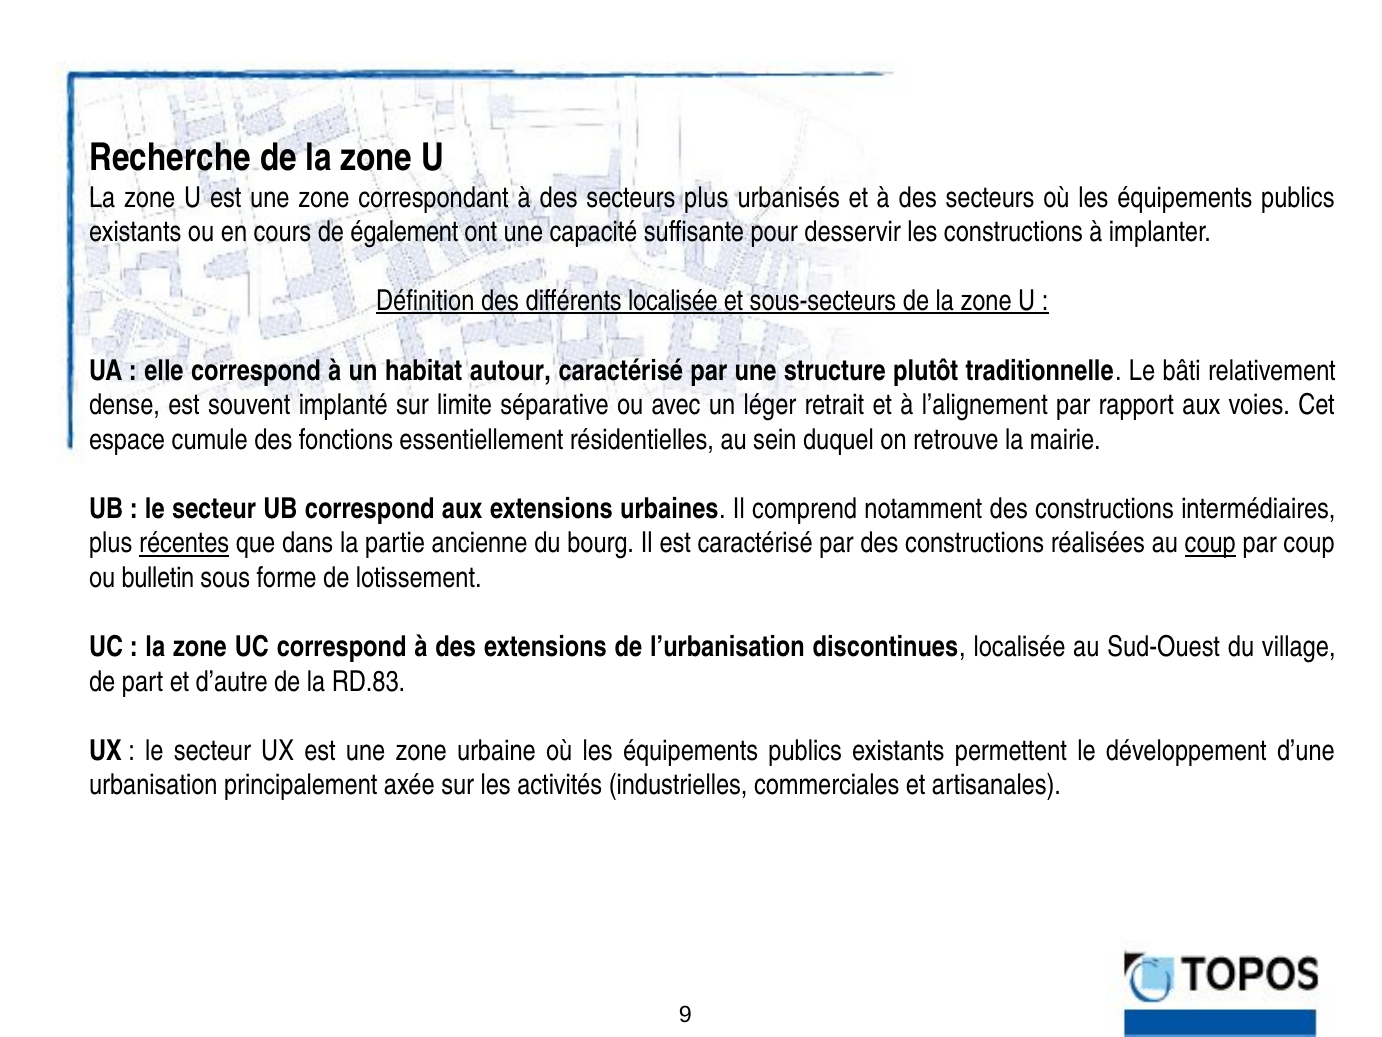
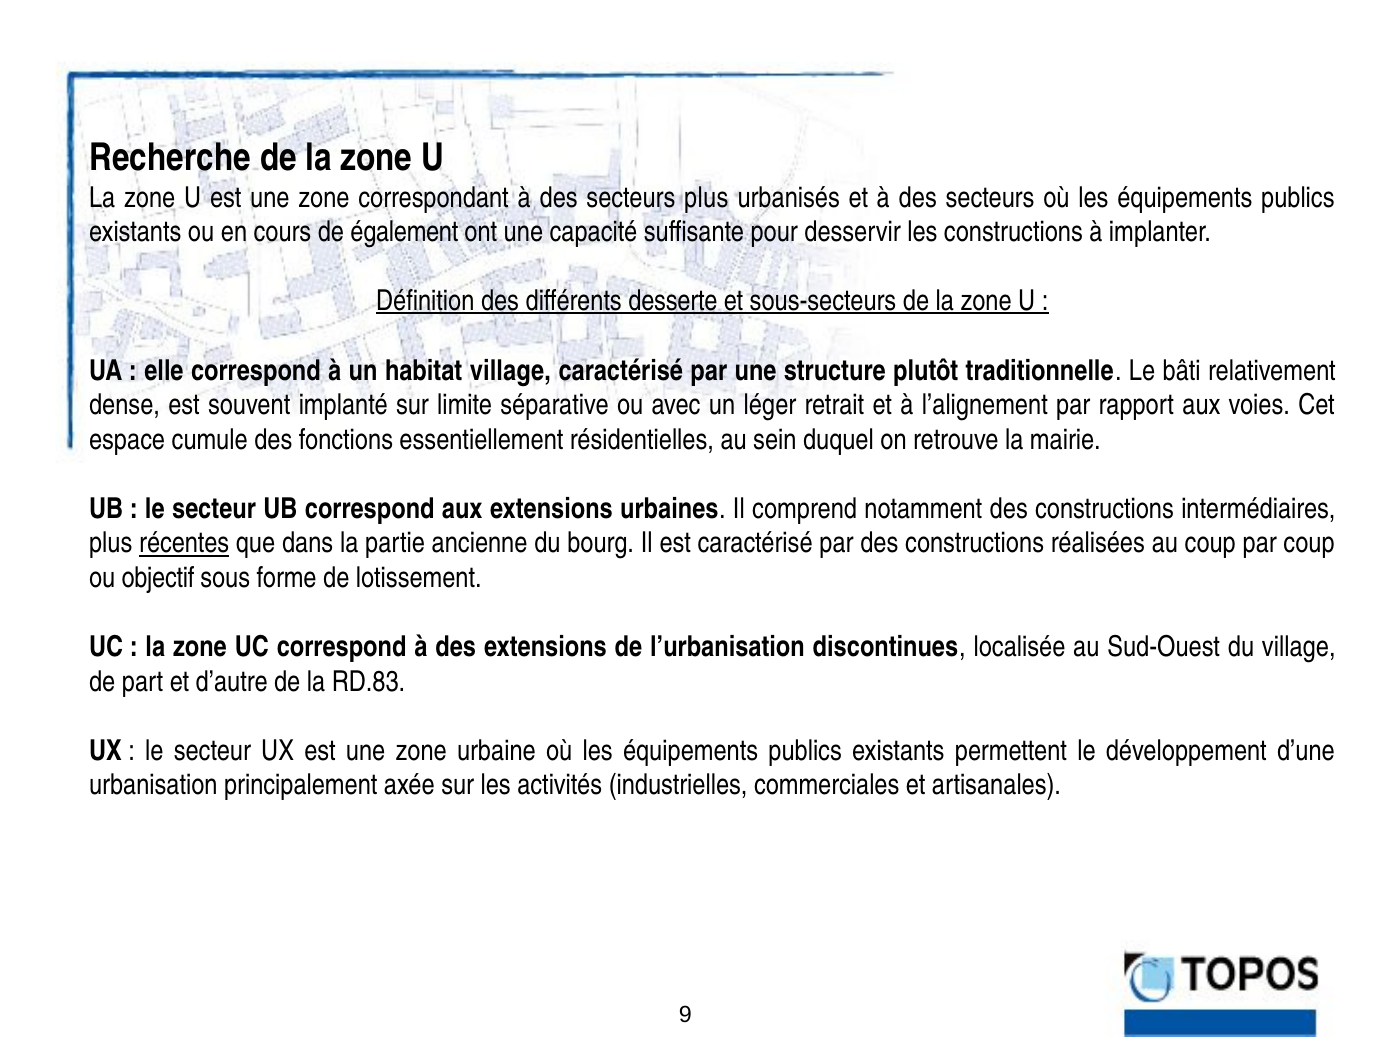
différents localisée: localisée -> desserte (673, 301)
habitat autour: autour -> village (510, 370)
coup underline: present -> none (1210, 543)
bulletin: bulletin -> objectif (158, 578)
